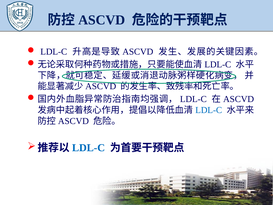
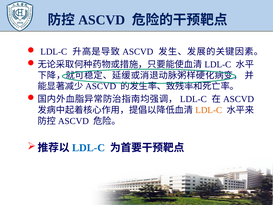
LDL-C colour: blue -> orange (209, 110)
